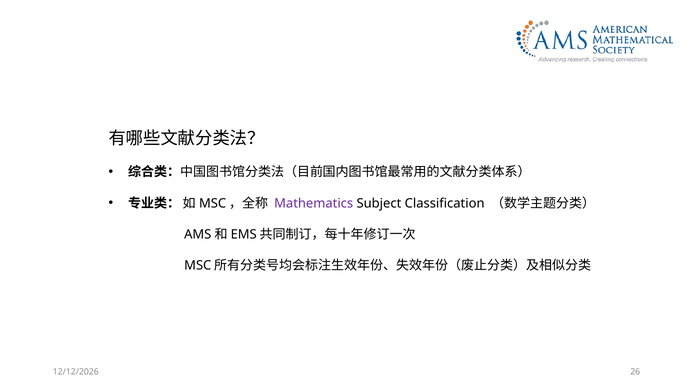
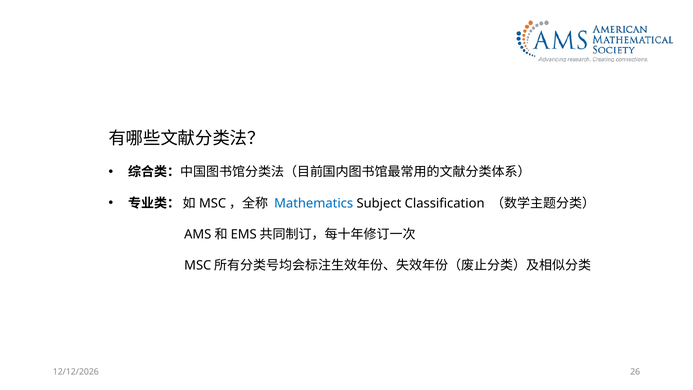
Mathematics colour: purple -> blue (314, 203)
